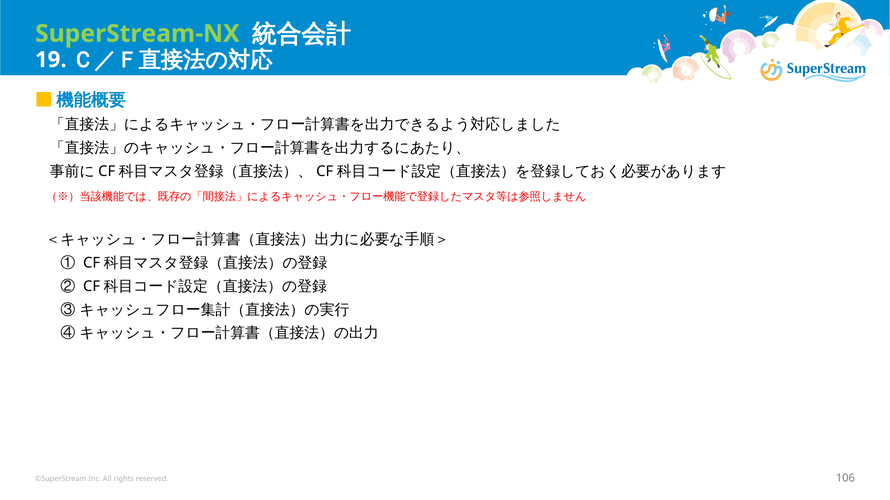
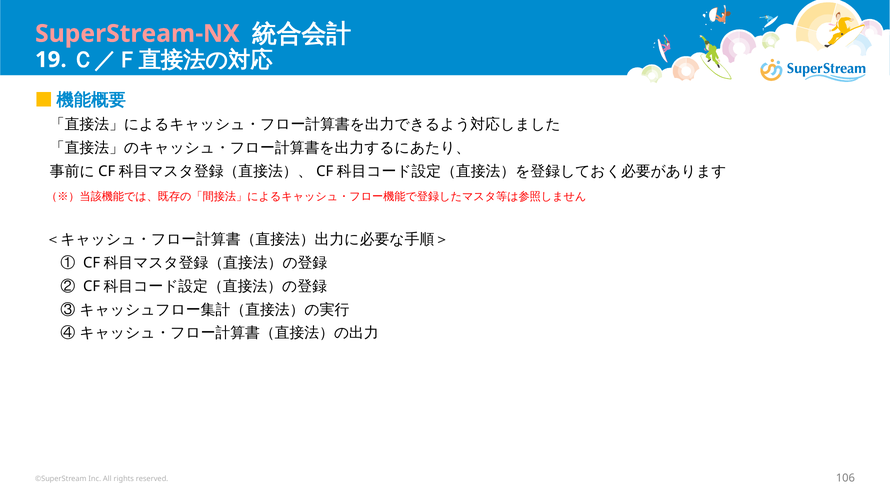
SuperStream-NX colour: light green -> pink (137, 34)
